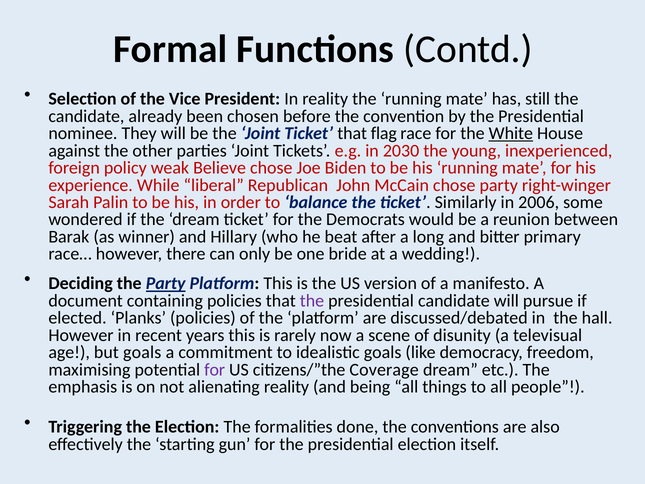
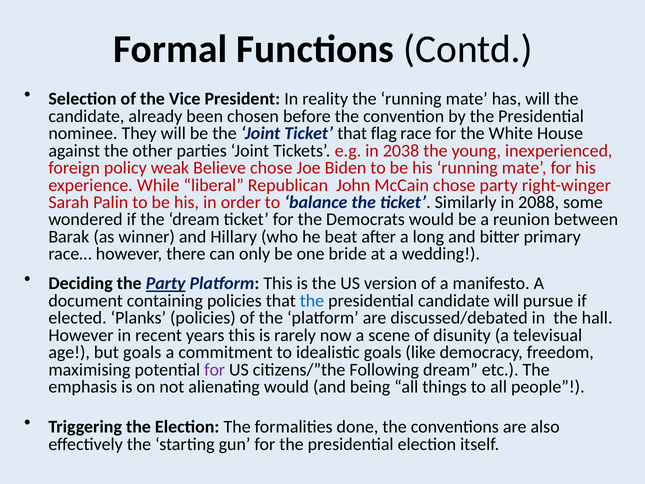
has still: still -> will (538, 99)
White underline: present -> none (511, 133)
2030: 2030 -> 2038 (401, 151)
2006: 2006 -> 2088 (539, 202)
the colour: purple -> blue (312, 301)
Coverage: Coverage -> Following (384, 370)
alienating reality: reality -> would (286, 387)
